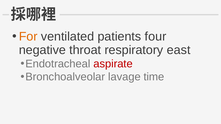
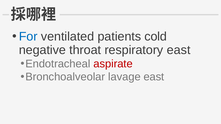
For colour: orange -> blue (28, 37)
four: four -> cold (156, 37)
lavage time: time -> east (154, 77)
